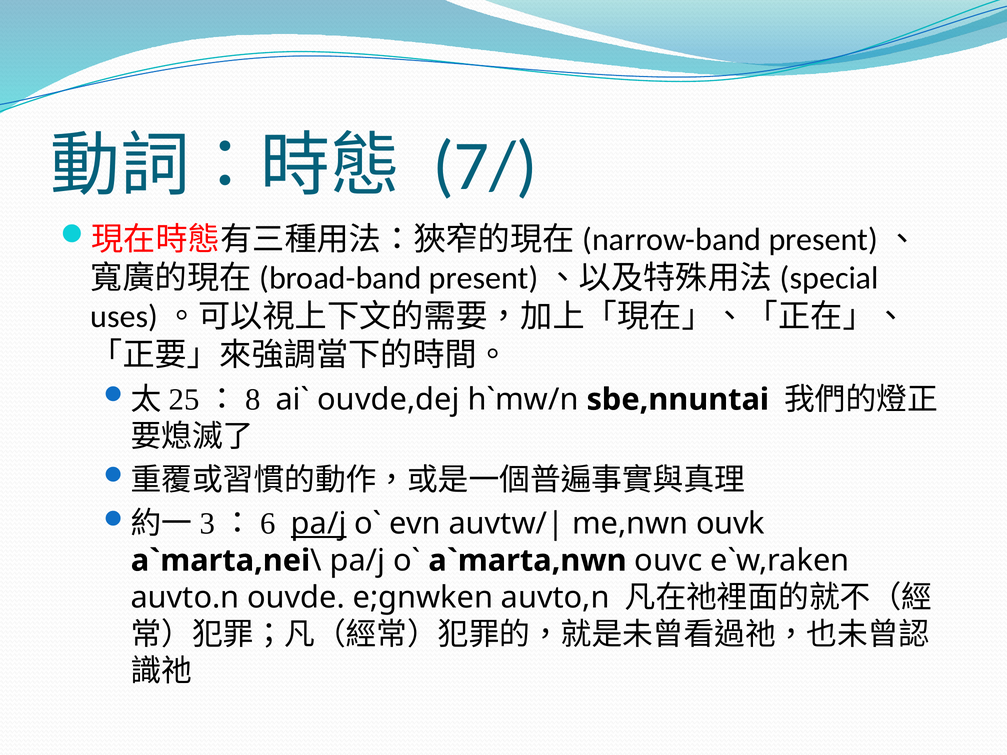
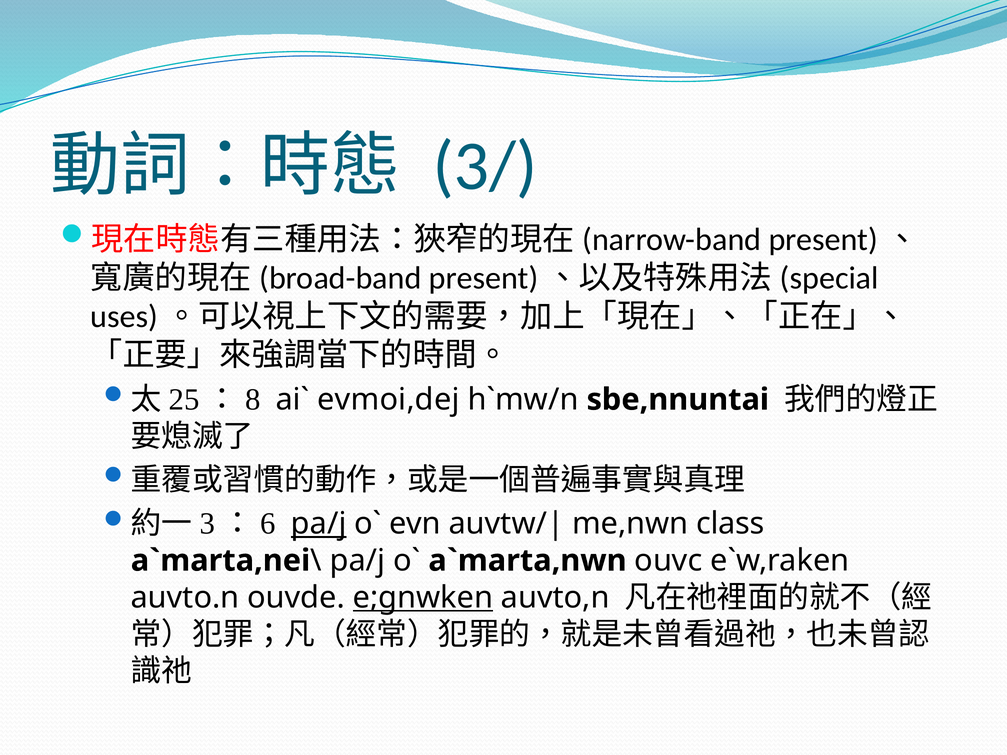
7/: 7/ -> 3/ (485, 166)
ouvde,dej: ouvde,dej -> evmoi,dej (388, 400)
ouvk: ouvk -> class (730, 524)
e;gnwken underline: none -> present (423, 598)
